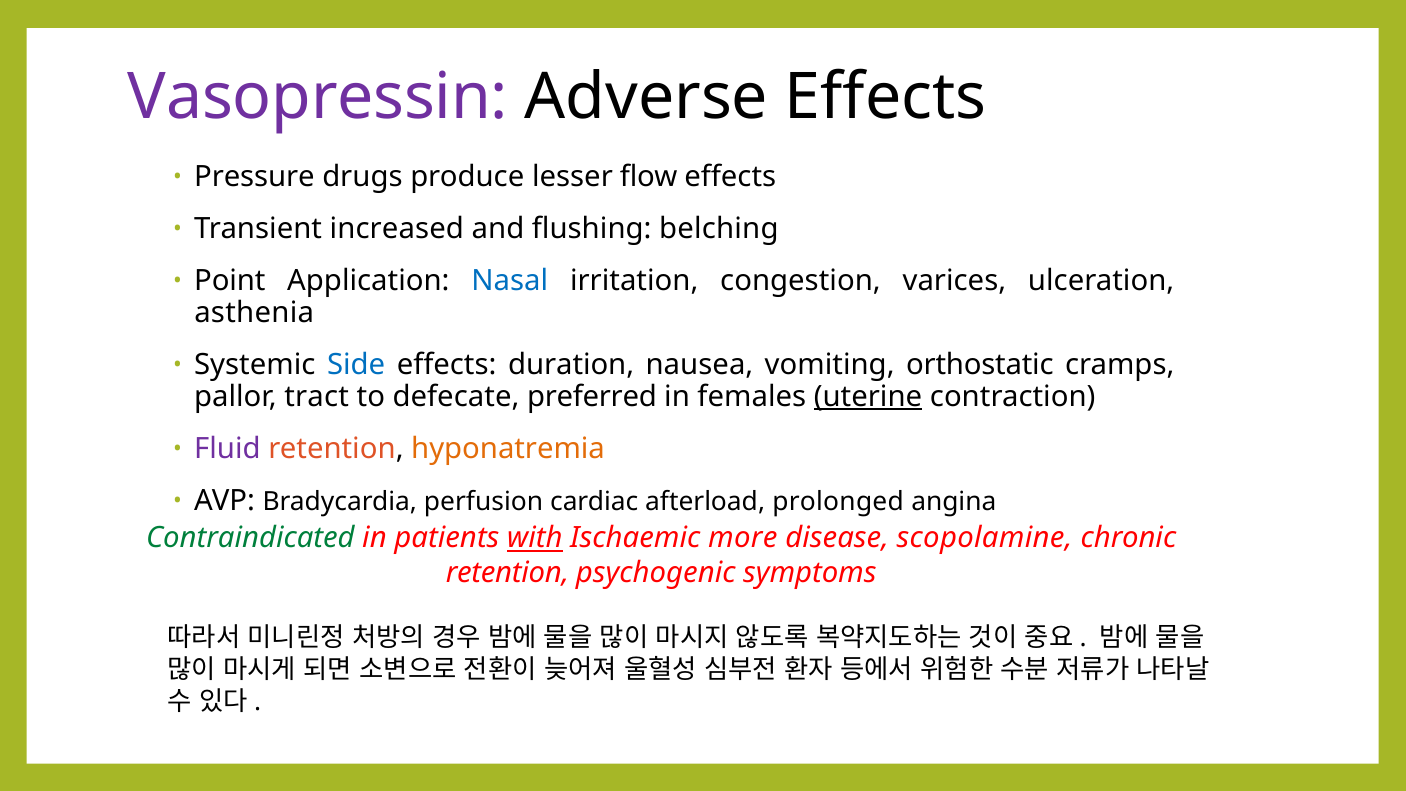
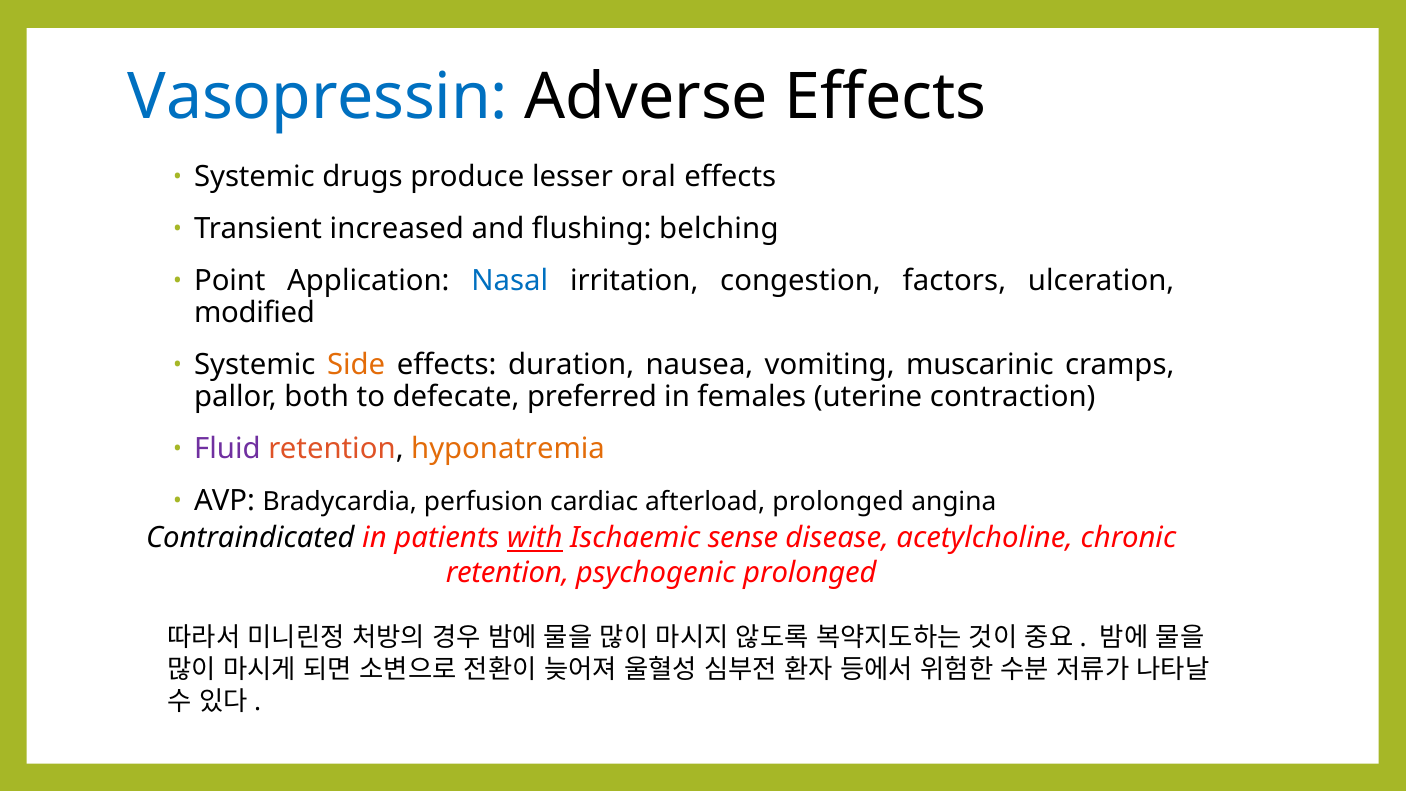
Vasopressin colour: purple -> blue (318, 97)
Pressure: Pressure -> Systemic (254, 177)
flow: flow -> oral (648, 177)
varices: varices -> factors (954, 281)
asthenia: asthenia -> modified (254, 313)
Side colour: blue -> orange (356, 365)
orthostatic: orthostatic -> muscarinic (980, 365)
tract: tract -> both (317, 396)
uterine underline: present -> none (868, 396)
Contraindicated colour: green -> black (250, 538)
more: more -> sense (743, 538)
scopolamine: scopolamine -> acetylcholine (985, 538)
psychogenic symptoms: symptoms -> prolonged (810, 573)
